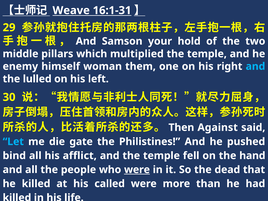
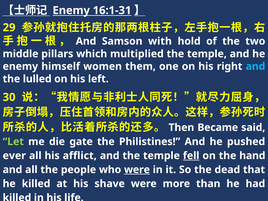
Weave: Weave -> Enemy (71, 10)
your: your -> with (160, 41)
woman: woman -> women (103, 66)
Against: Against -> Became (218, 127)
Let colour: light blue -> light green (13, 142)
bind: bind -> ever (14, 156)
fell underline: none -> present (191, 156)
called: called -> shave (110, 184)
